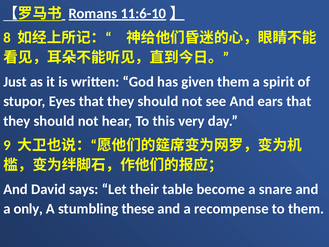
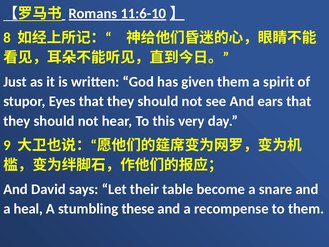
only: only -> heal (28, 209)
